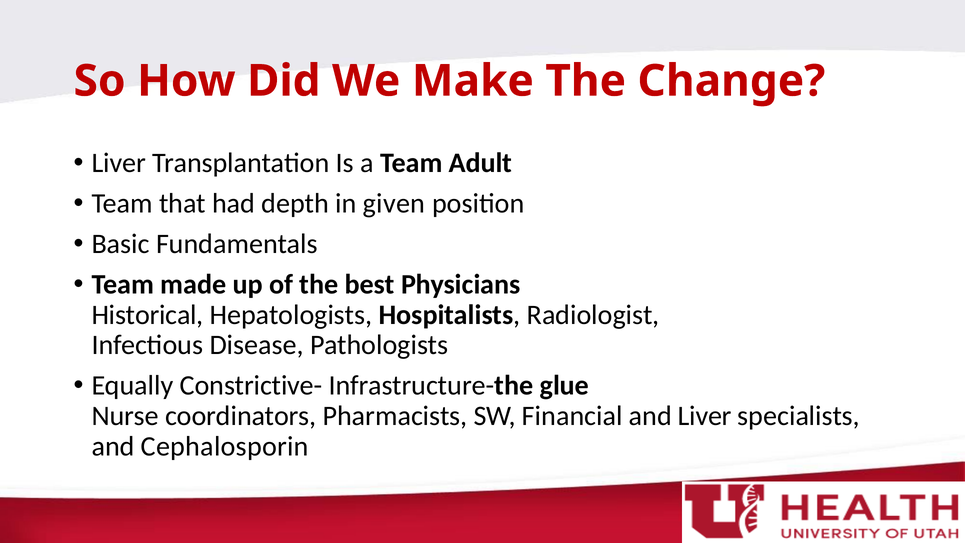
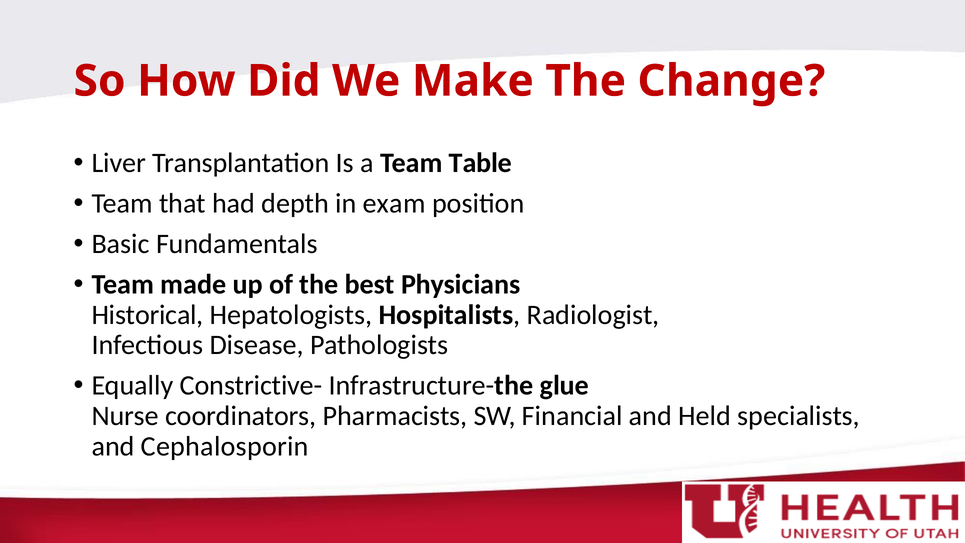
Adult: Adult -> Table (480, 163)
given: given -> exam (394, 204)
and Liver: Liver -> Held (705, 416)
